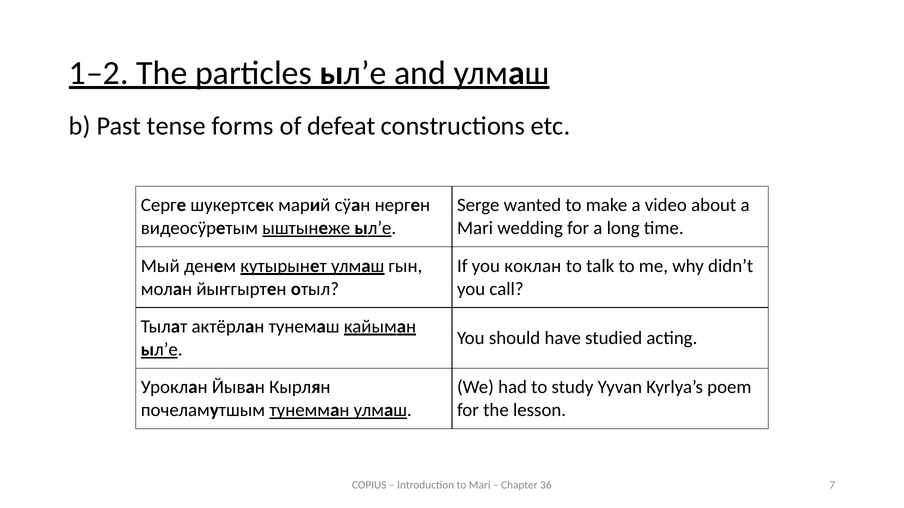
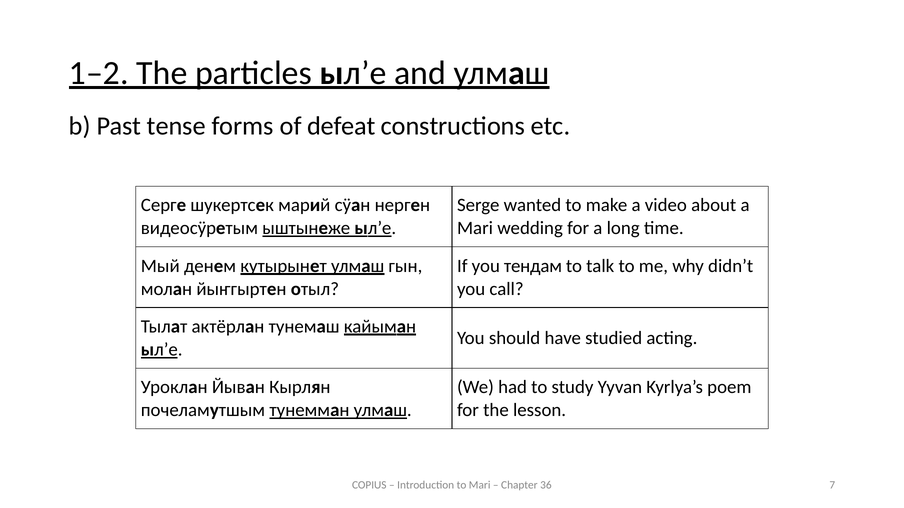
коклан: коклан -> тендам (533, 266)
